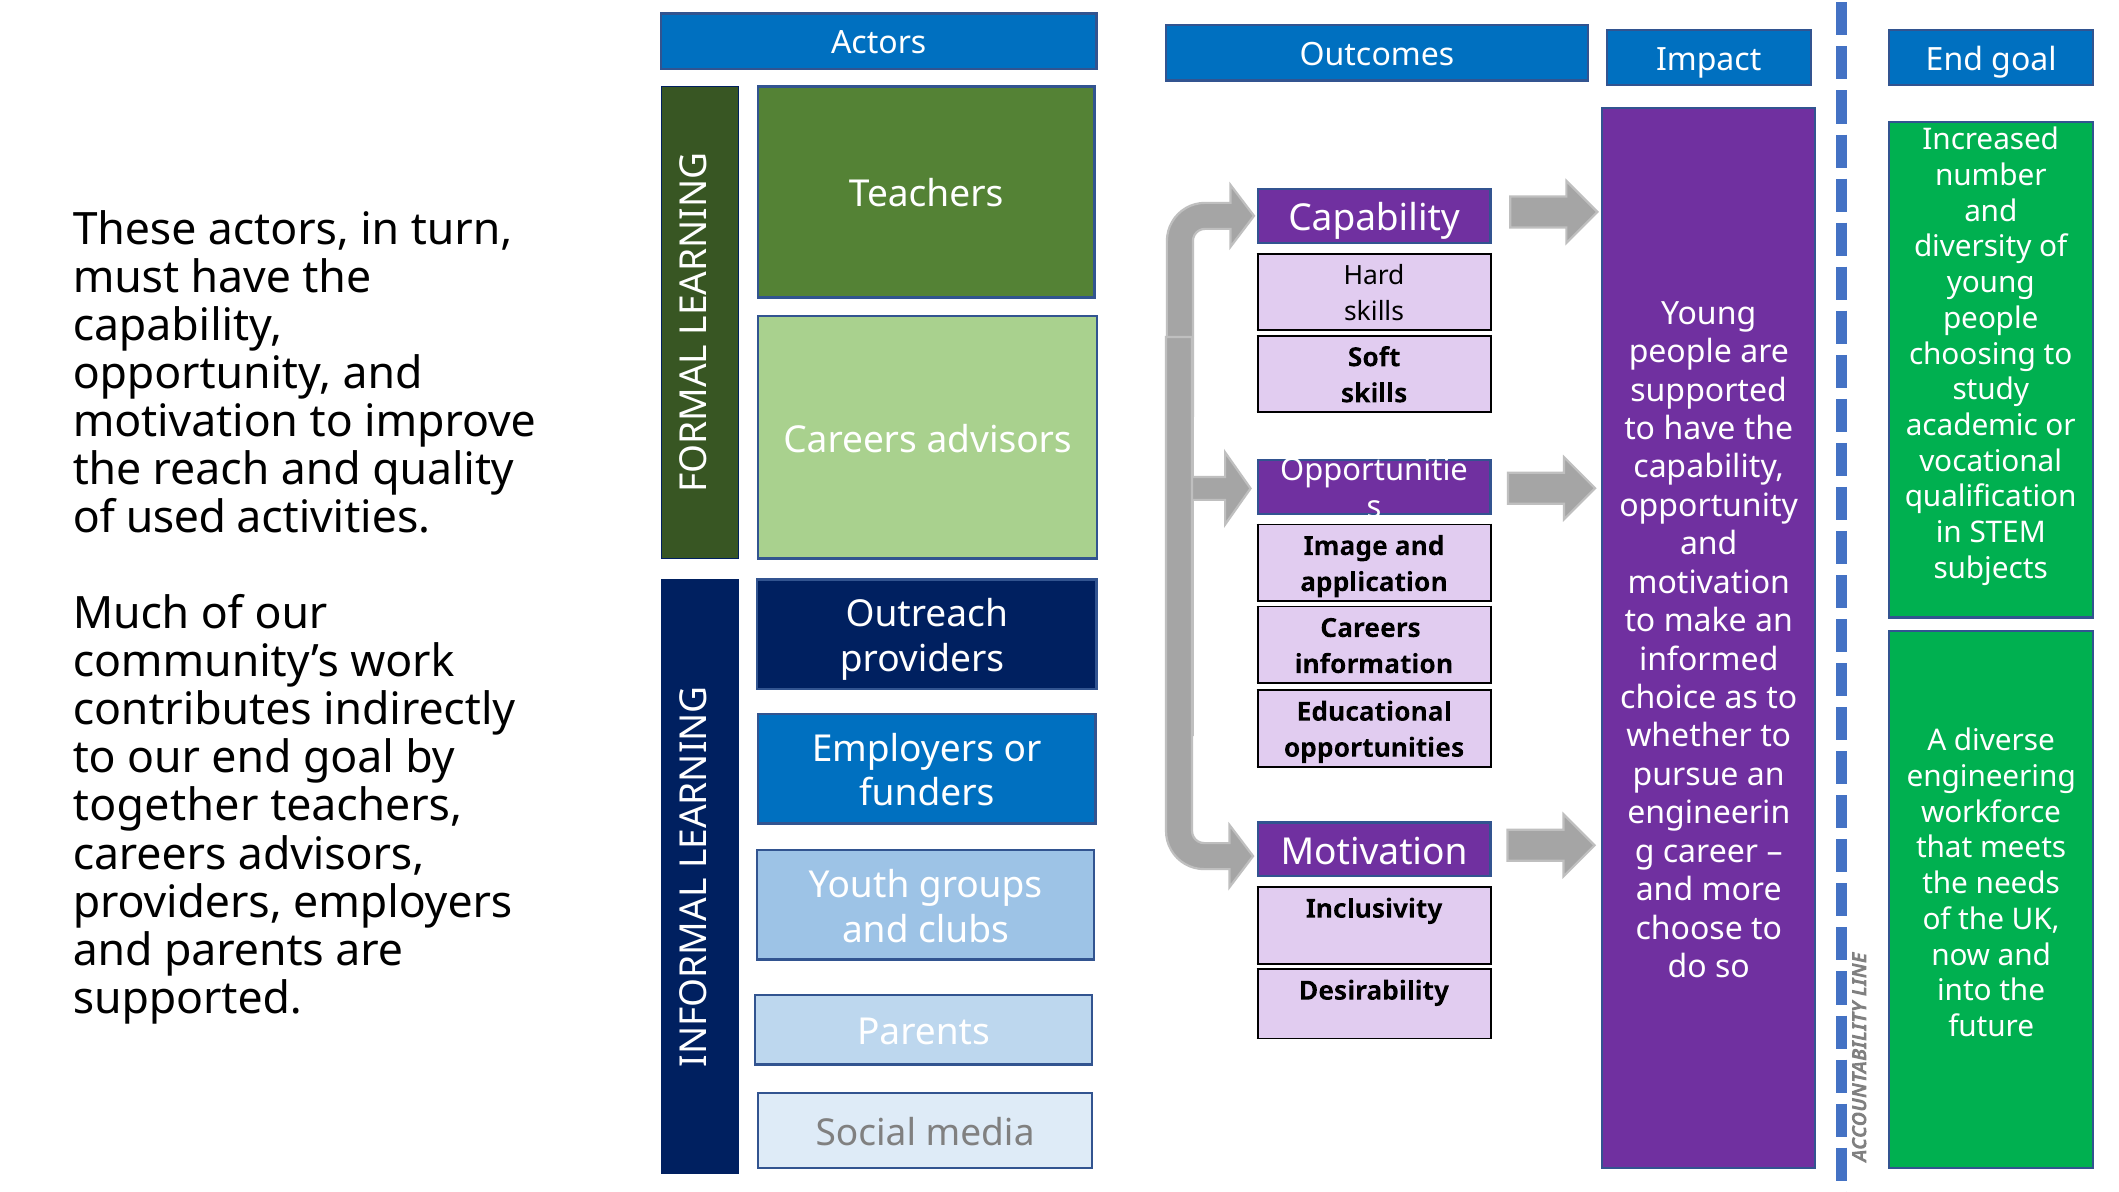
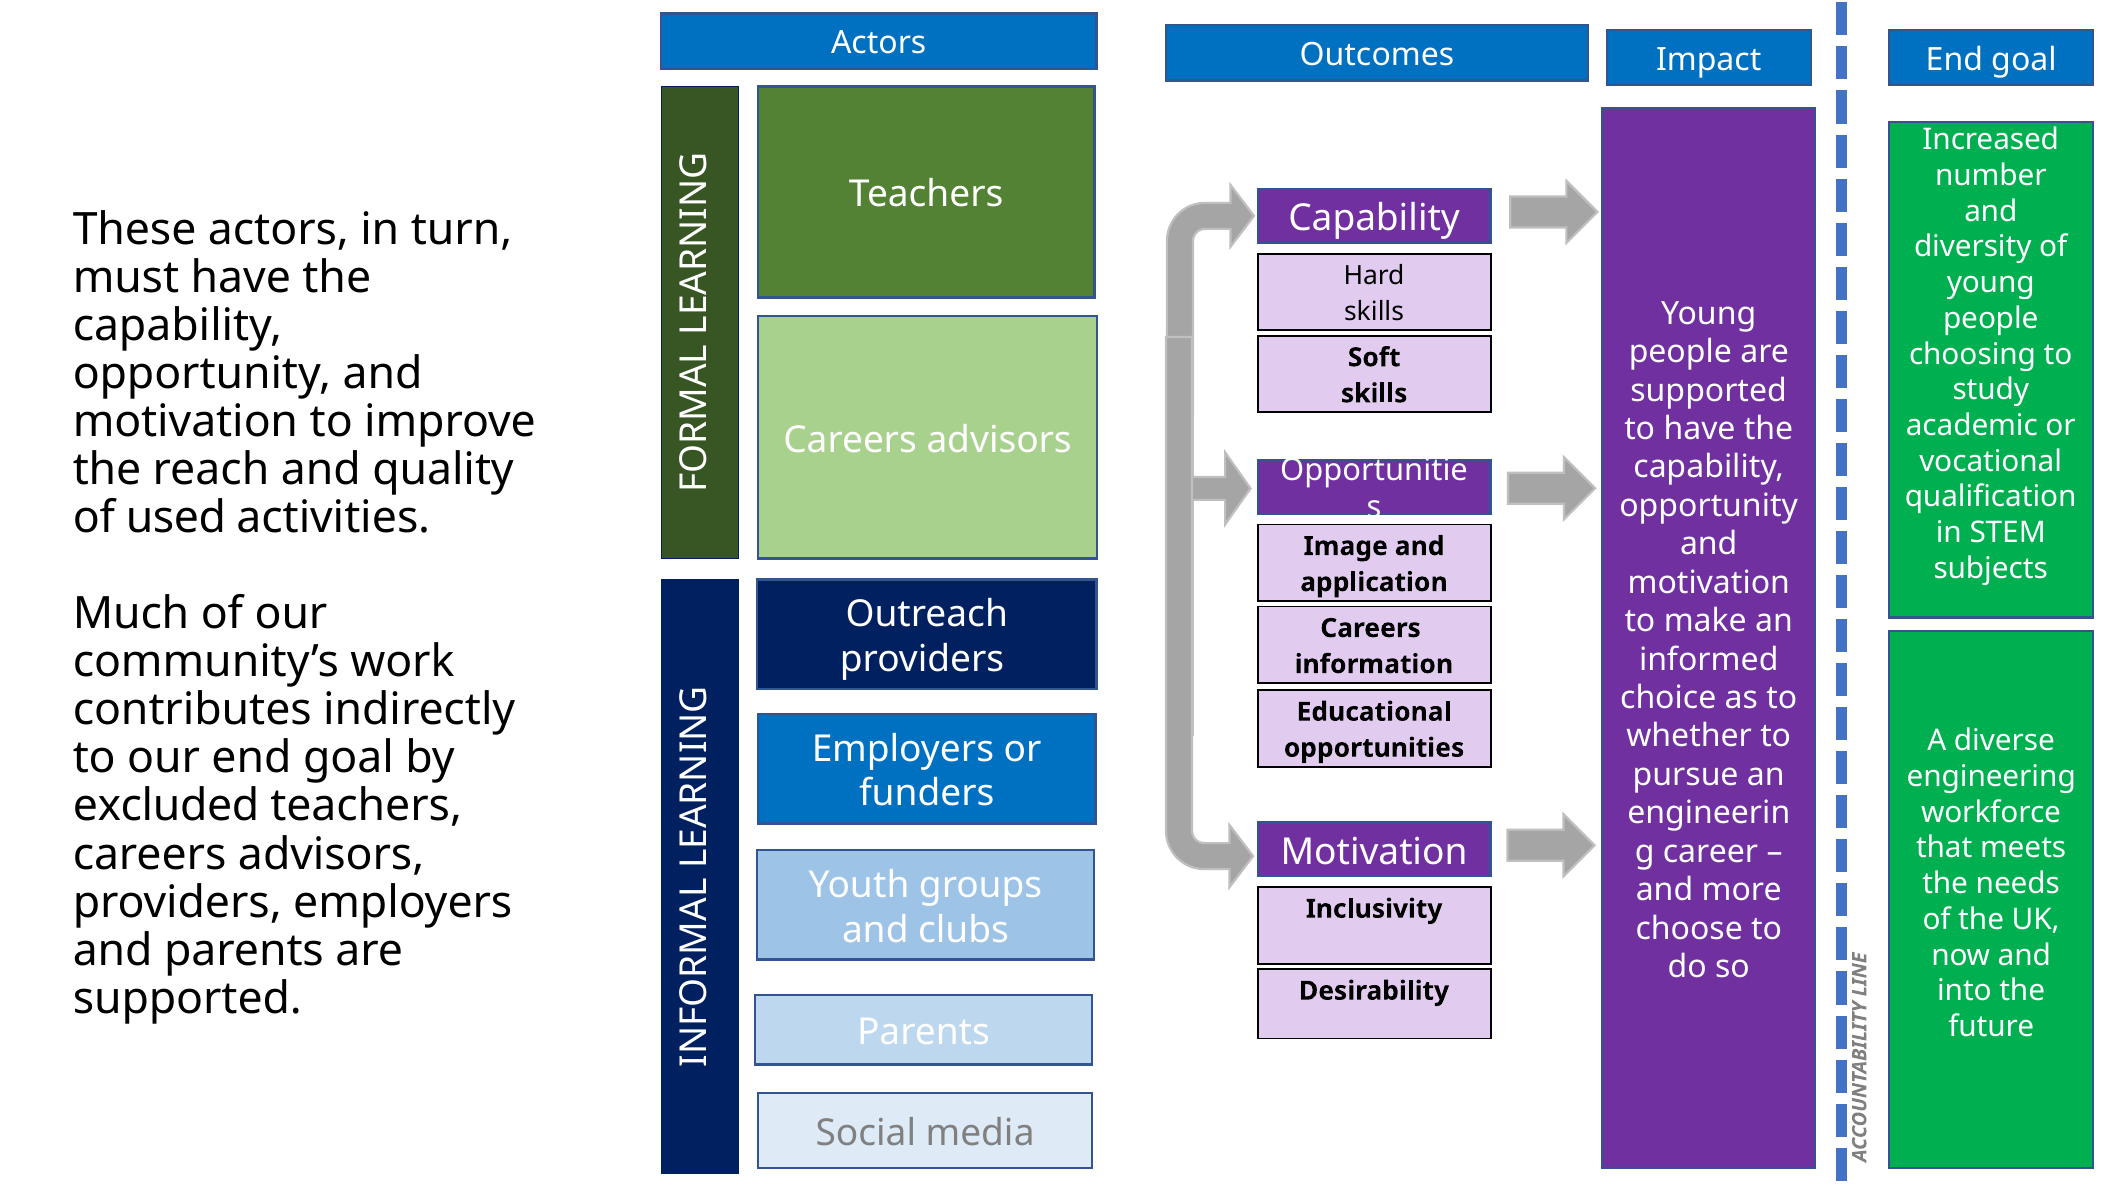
together: together -> excluded (166, 806)
